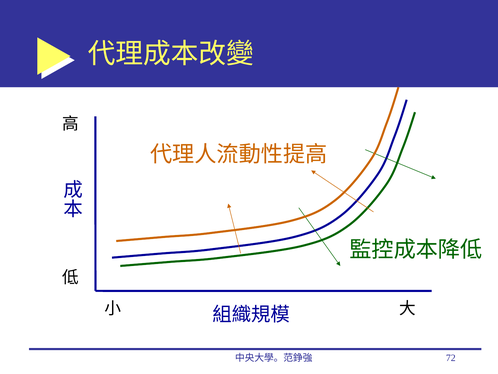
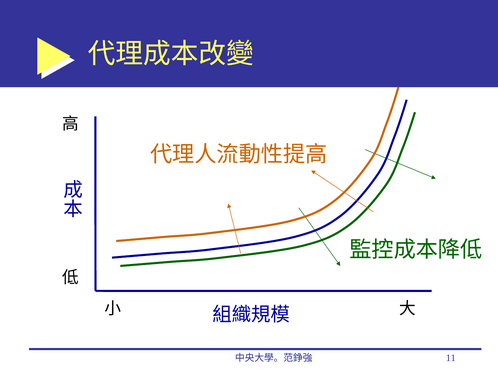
72: 72 -> 11 (451, 358)
